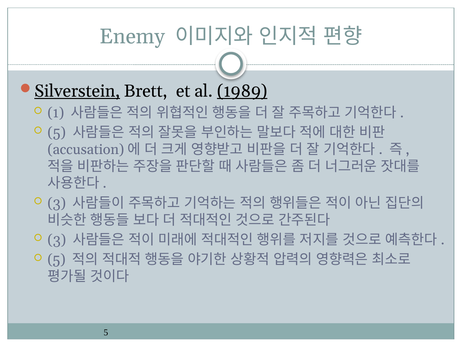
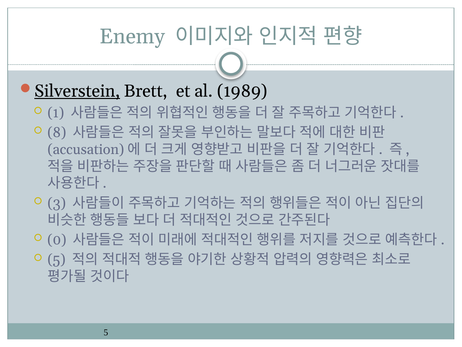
1989 underline: present -> none (242, 91)
5: 5 -> 8 (57, 132)
3: 3 -> 0 (57, 240)
